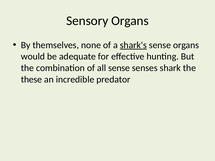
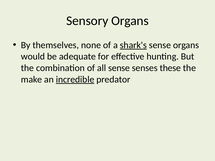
shark: shark -> these (170, 68)
these: these -> make (31, 80)
incredible underline: none -> present (75, 80)
